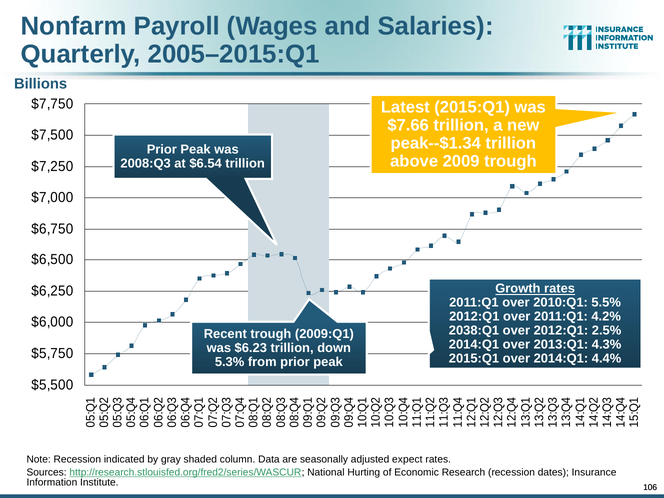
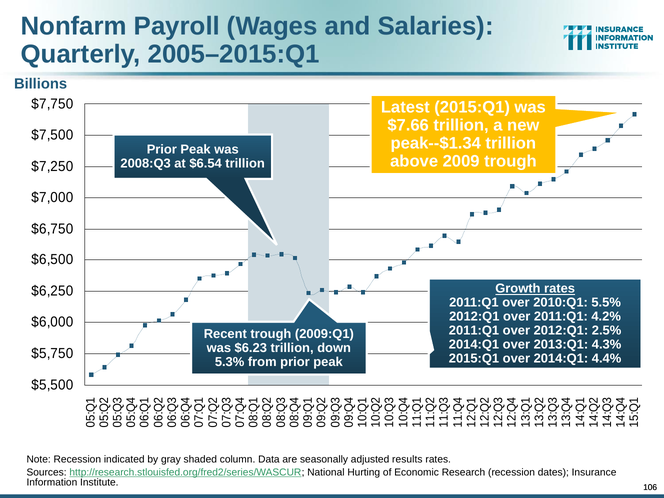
2038:Q1: 2038:Q1 -> 2011:Q1 (474, 331)
expect: expect -> results (407, 459)
